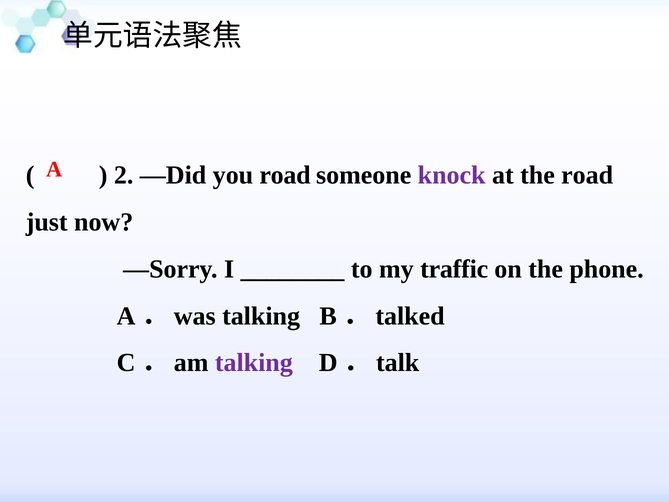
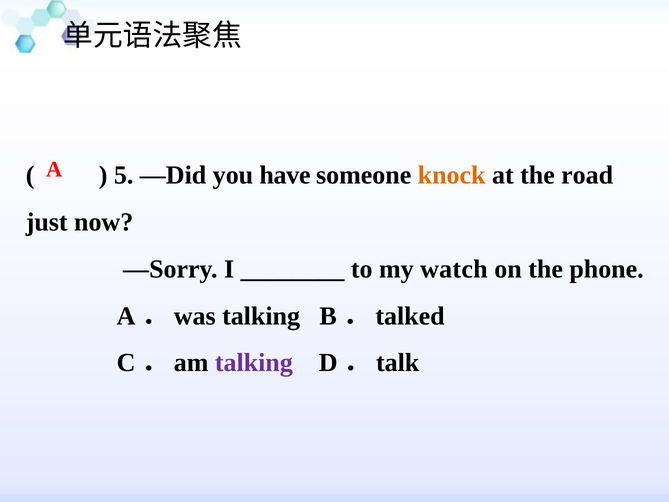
2: 2 -> 5 (124, 175)
you road: road -> have (285, 175)
knock colour: purple -> orange (452, 175)
traffic: traffic -> watch (454, 269)
